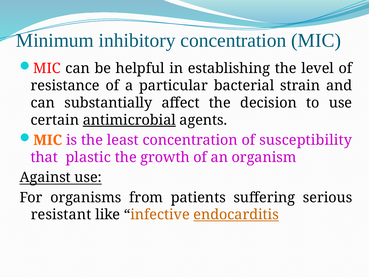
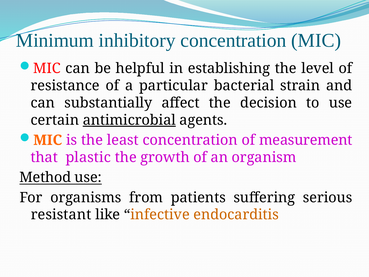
susceptibility: susceptibility -> measurement (306, 140)
Against: Against -> Method (45, 177)
endocarditis underline: present -> none (236, 215)
